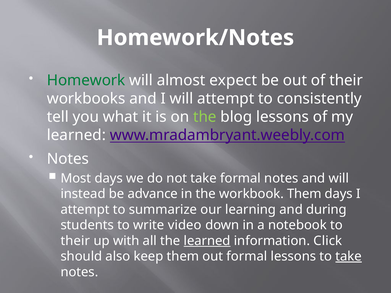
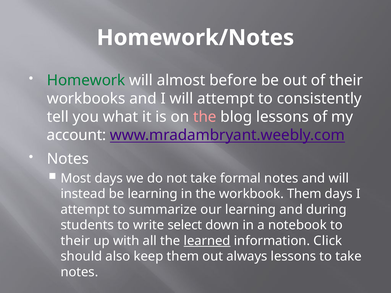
expect: expect -> before (233, 81)
the colour: light green -> pink (205, 117)
learned: learned -> account (76, 135)
be advance: advance -> learning (153, 194)
video: video -> select (185, 225)
out formal: formal -> always (247, 257)
take underline: present -> none (349, 257)
